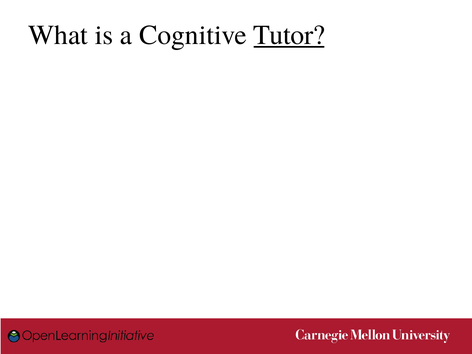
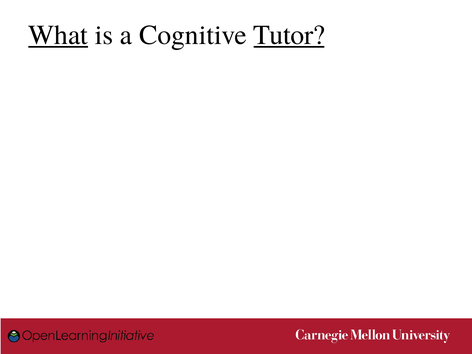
What underline: none -> present (58, 35)
